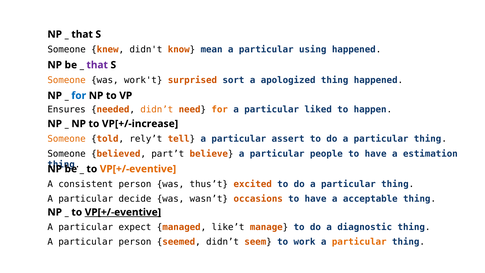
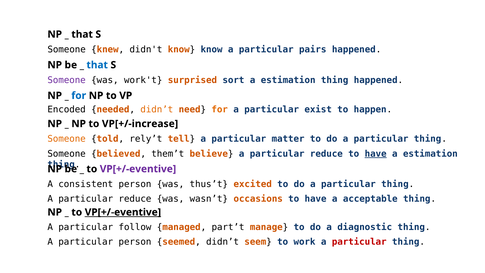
know mean: mean -> know (212, 50)
using: using -> pairs (313, 50)
that colour: purple -> blue (97, 65)
Someone colour: orange -> purple (67, 80)
apologized: apologized -> estimation (288, 80)
Ensures: Ensures -> Encoded (67, 109)
liked: liked -> exist (318, 109)
assert: assert -> matter (288, 139)
part’t: part’t -> them’t (168, 154)
believe a particular people: people -> reduce (326, 154)
have underline: none -> present (376, 154)
VP[+/-eventive colour: orange -> purple (138, 169)
decide: decide -> reduce (135, 199)
expect: expect -> follow (135, 227)
like’t: like’t -> part’t (228, 227)
particular colour: orange -> red (359, 242)
